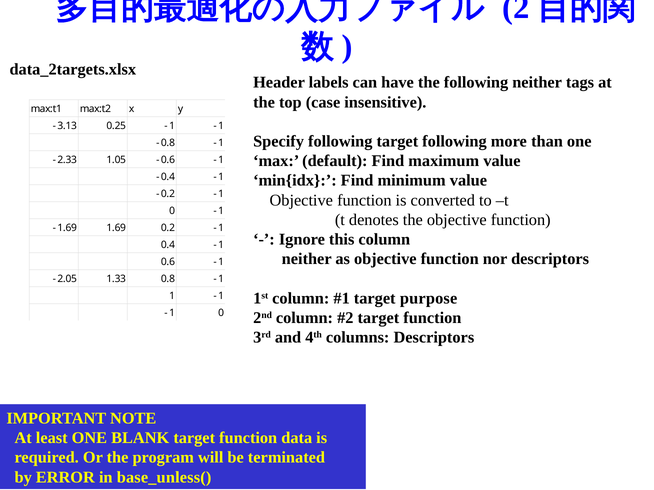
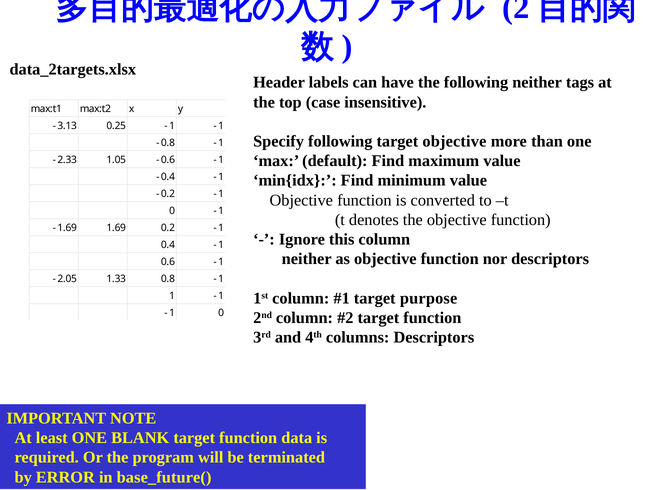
target following: following -> objective (454, 142)
base_unless(: base_unless( -> base_future( (164, 478)
